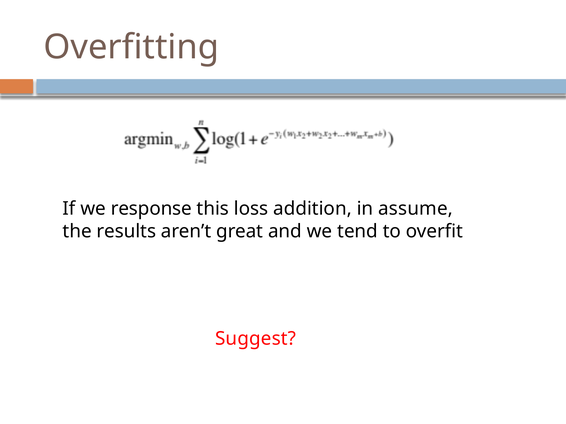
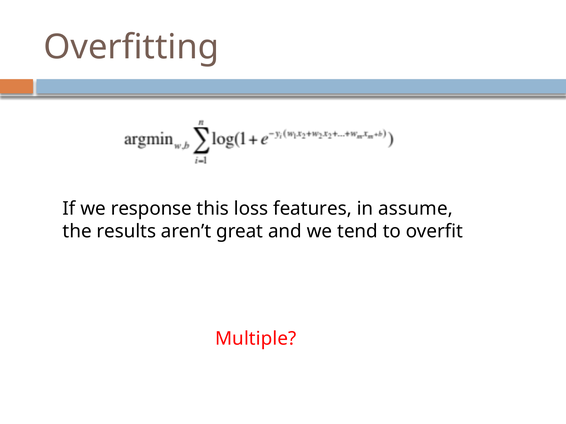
addition: addition -> features (313, 209)
Suggest: Suggest -> Multiple (256, 339)
